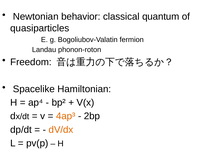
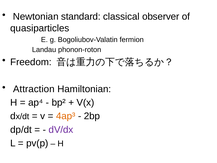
behavior: behavior -> standard (81, 17)
quantum: quantum -> observer (161, 17)
Spacelike: Spacelike -> Attraction (34, 89)
dV/dx colour: orange -> purple (61, 129)
